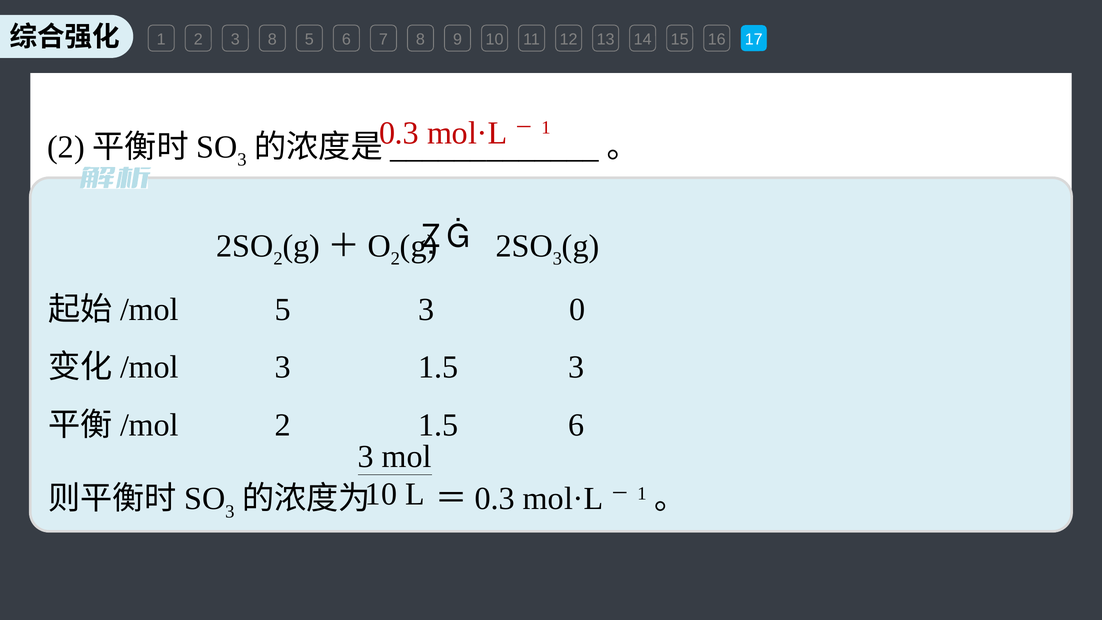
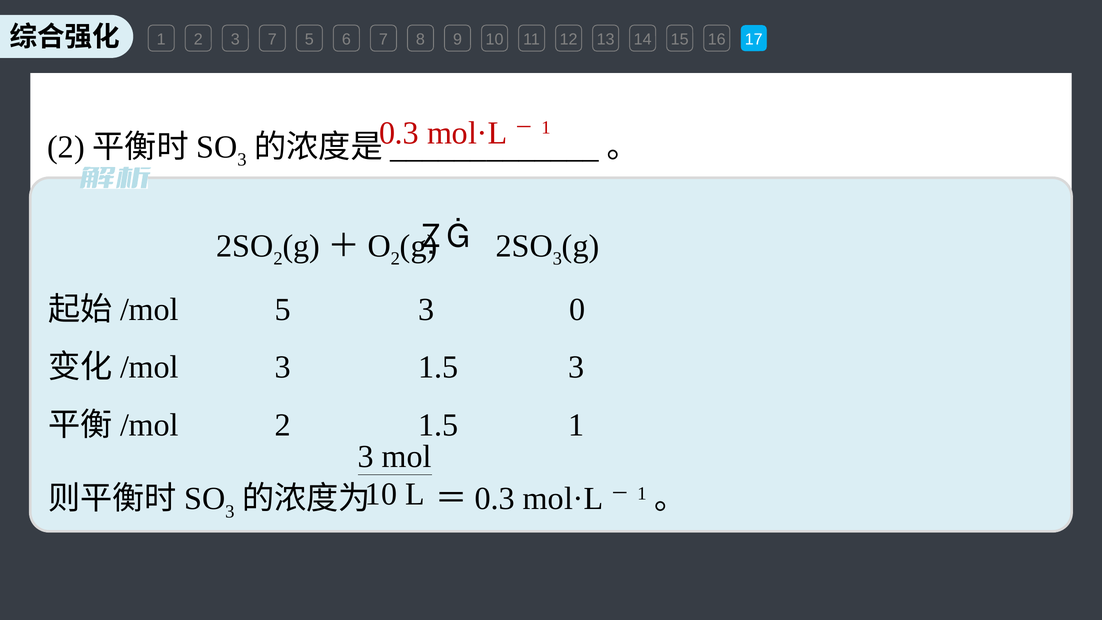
3 8: 8 -> 7 (272, 39)
1.5 6: 6 -> 1 (576, 425)
